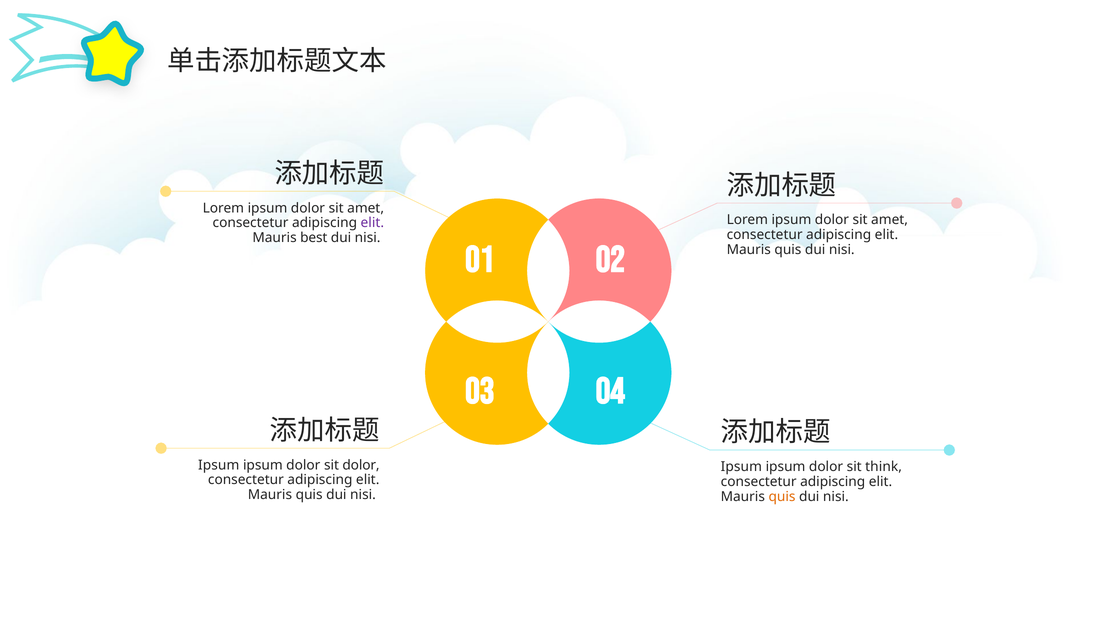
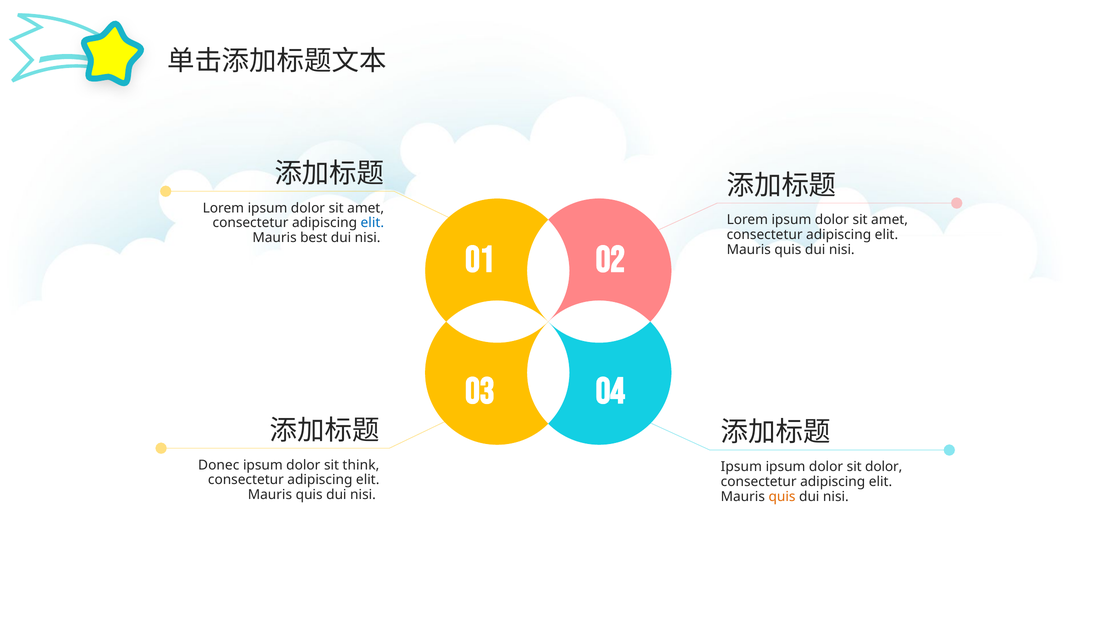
elit colour: purple -> blue (372, 223)
Ipsum: Ipsum -> Donec (219, 465)
sit dolor: dolor -> think (361, 465)
sit think: think -> dolor (884, 467)
